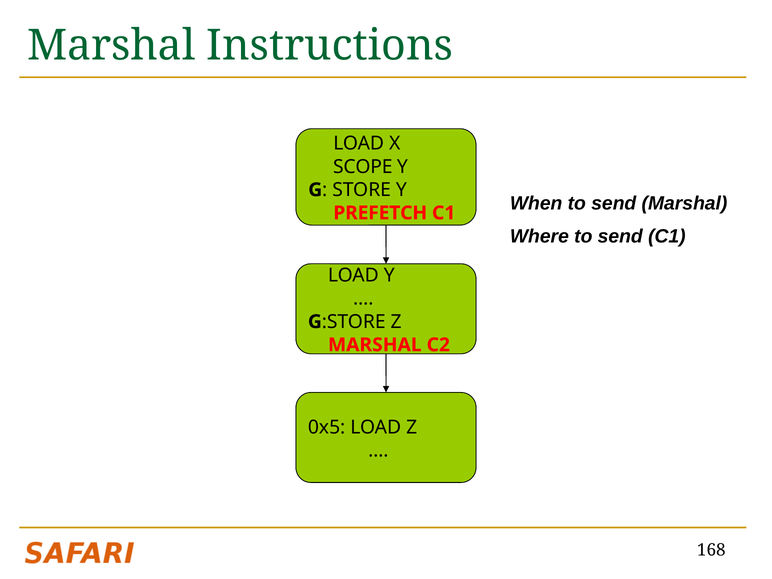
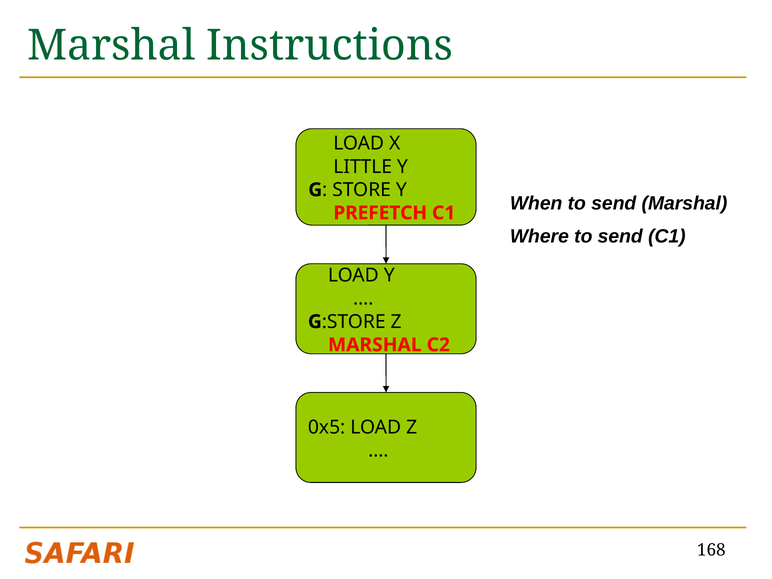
SCOPE: SCOPE -> LITTLE (363, 167)
